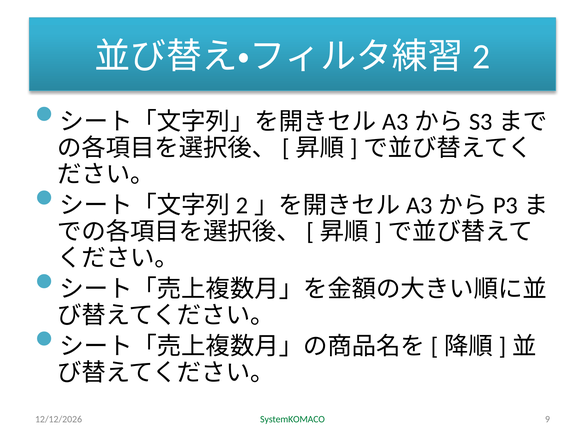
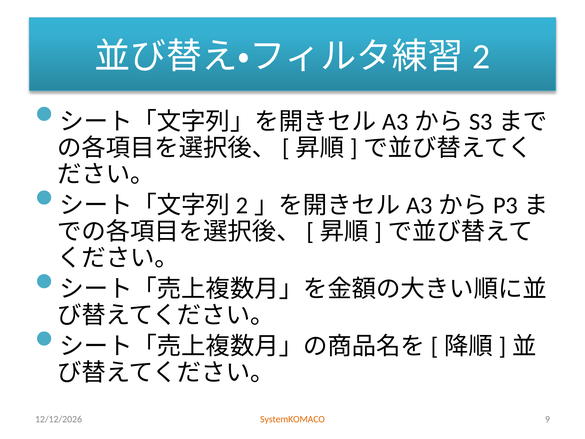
SystemKOMACO colour: green -> orange (292, 419)
